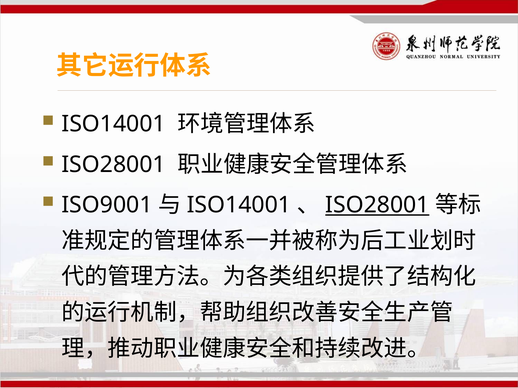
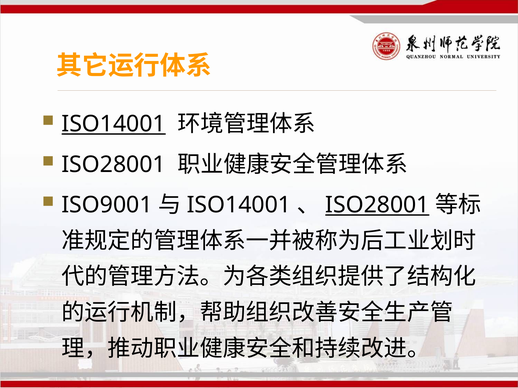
ISO14001 underline: none -> present (114, 124)
